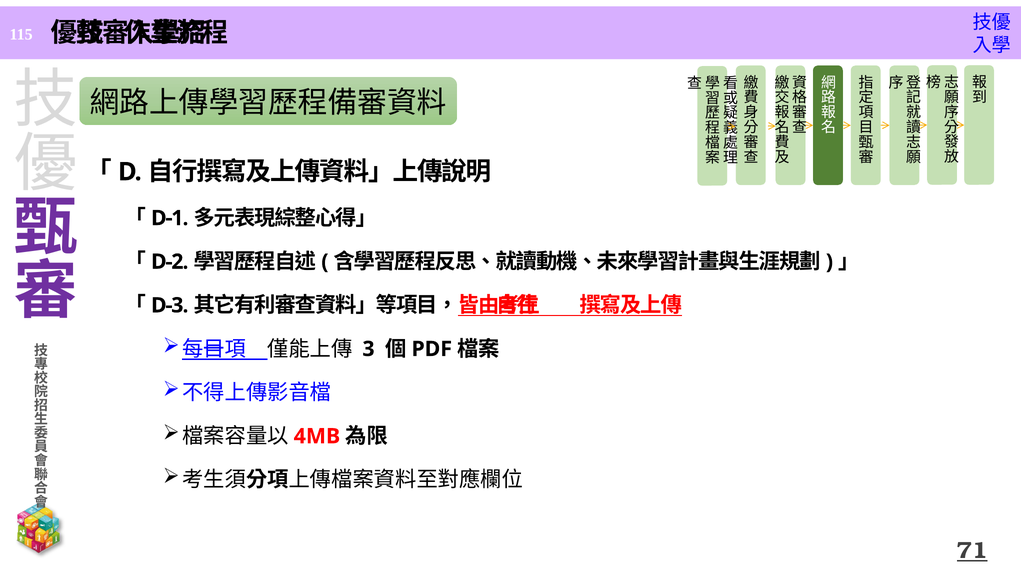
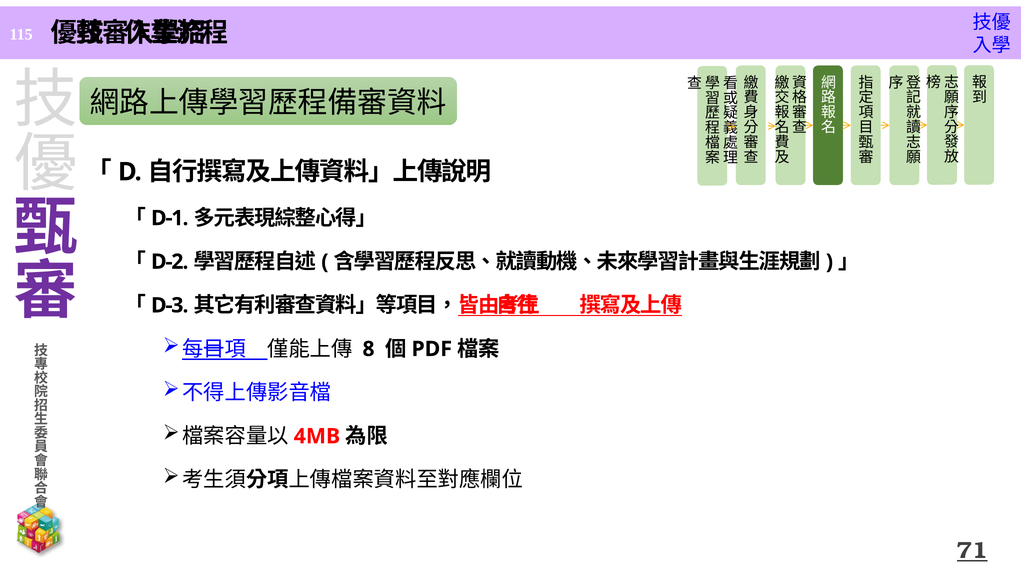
3: 3 -> 8 (369, 349)
